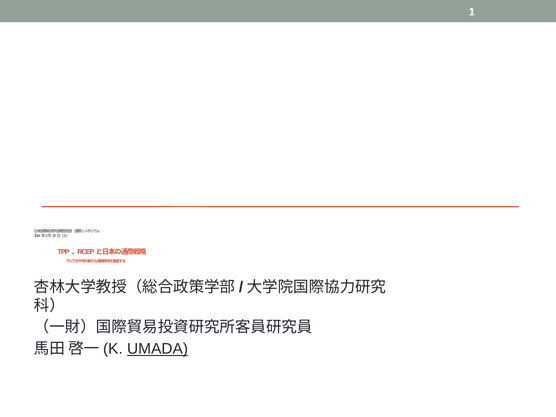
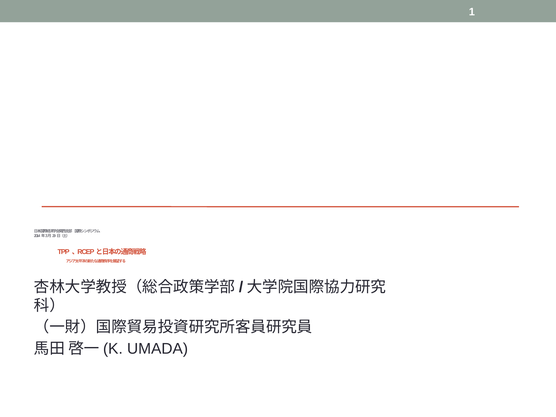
UMADA underline: present -> none (158, 349)
